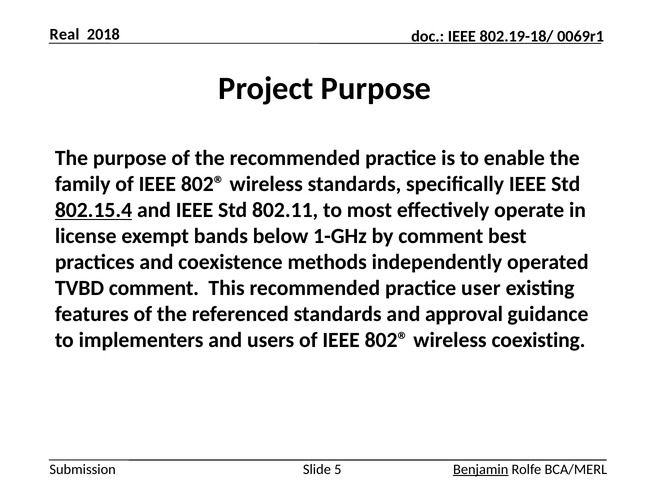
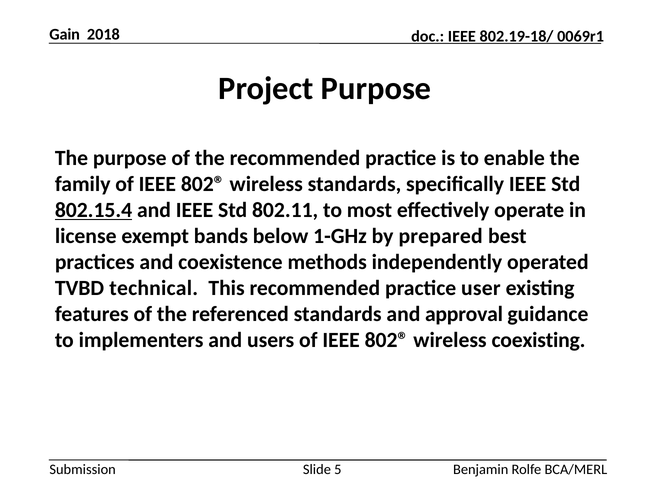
Real: Real -> Gain (65, 34)
by comment: comment -> prepared (441, 236)
TVBD comment: comment -> technical (154, 288)
Benjamin underline: present -> none (481, 470)
